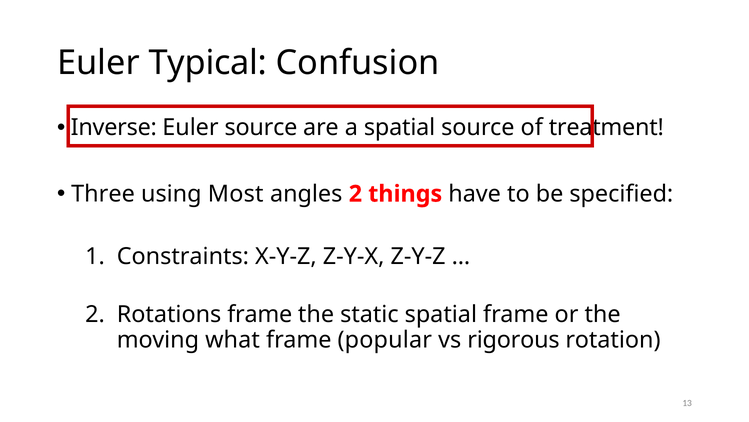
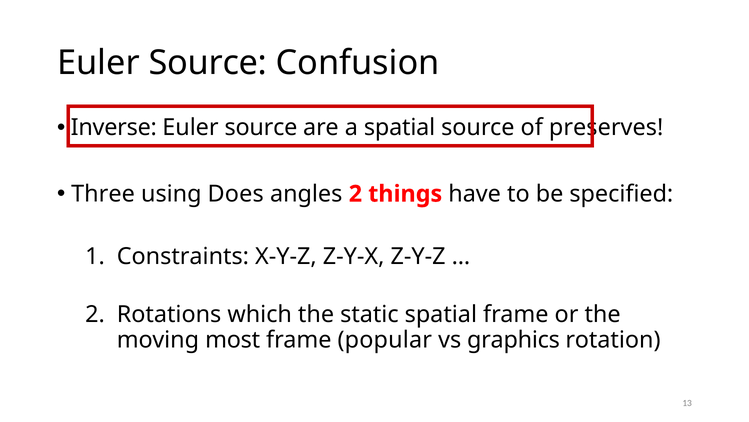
Typical: Typical -> Source (208, 63)
treatment: treatment -> preserves (606, 127)
Most: Most -> Does (236, 194)
Rotations frame: frame -> which (260, 314)
what: what -> most (233, 339)
rigorous: rigorous -> graphics (513, 339)
